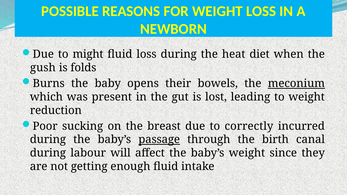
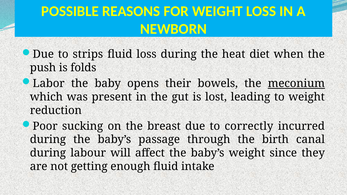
might: might -> strips (88, 54)
gush: gush -> push (43, 68)
Burns: Burns -> Labor (49, 84)
passage underline: present -> none (159, 140)
